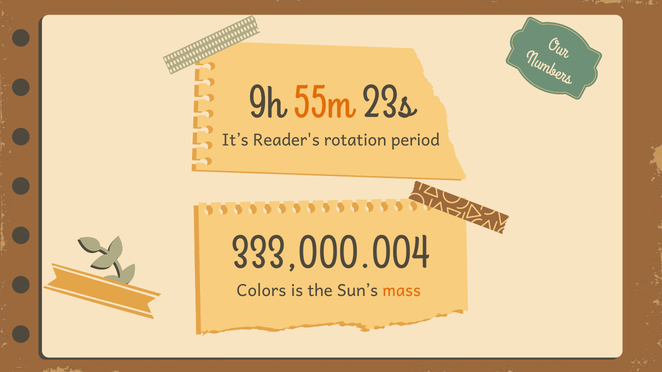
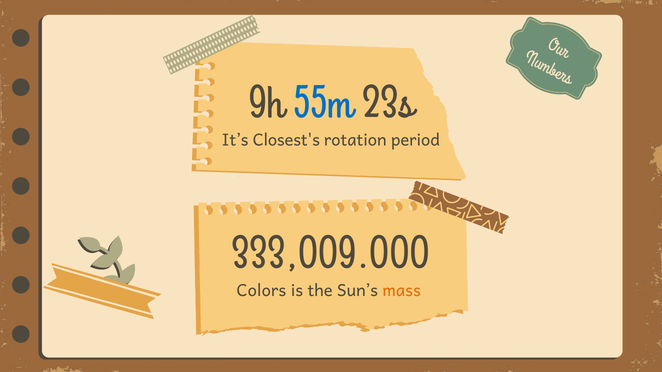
55m colour: orange -> blue (323, 102)
Reader's: Reader's -> Closest's (286, 141)
333,000.004: 333,000.004 -> 333,009.000 (331, 252)
